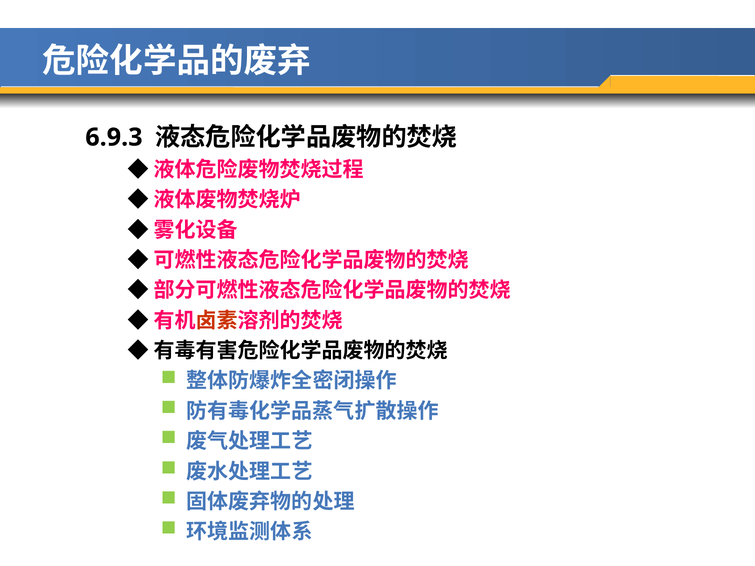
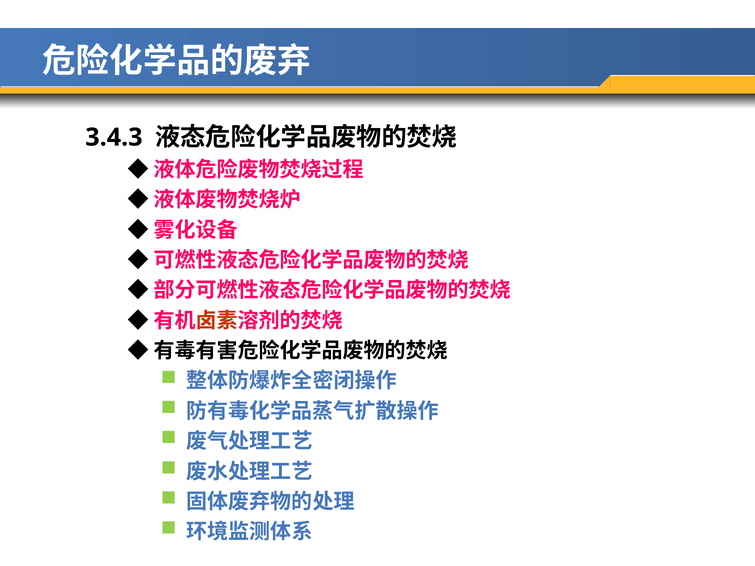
6.9.3: 6.9.3 -> 3.4.3 (114, 137)
